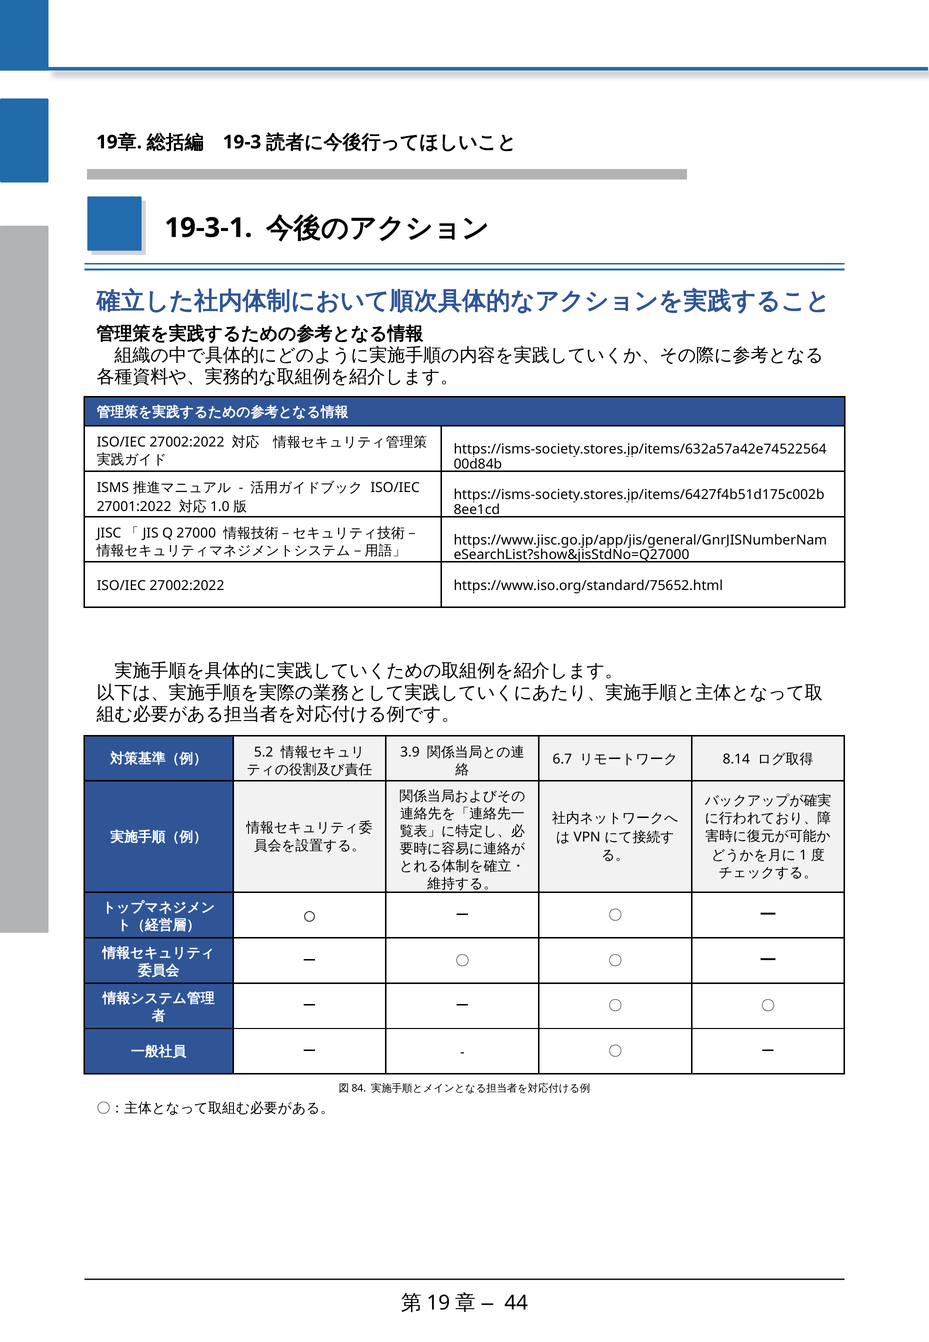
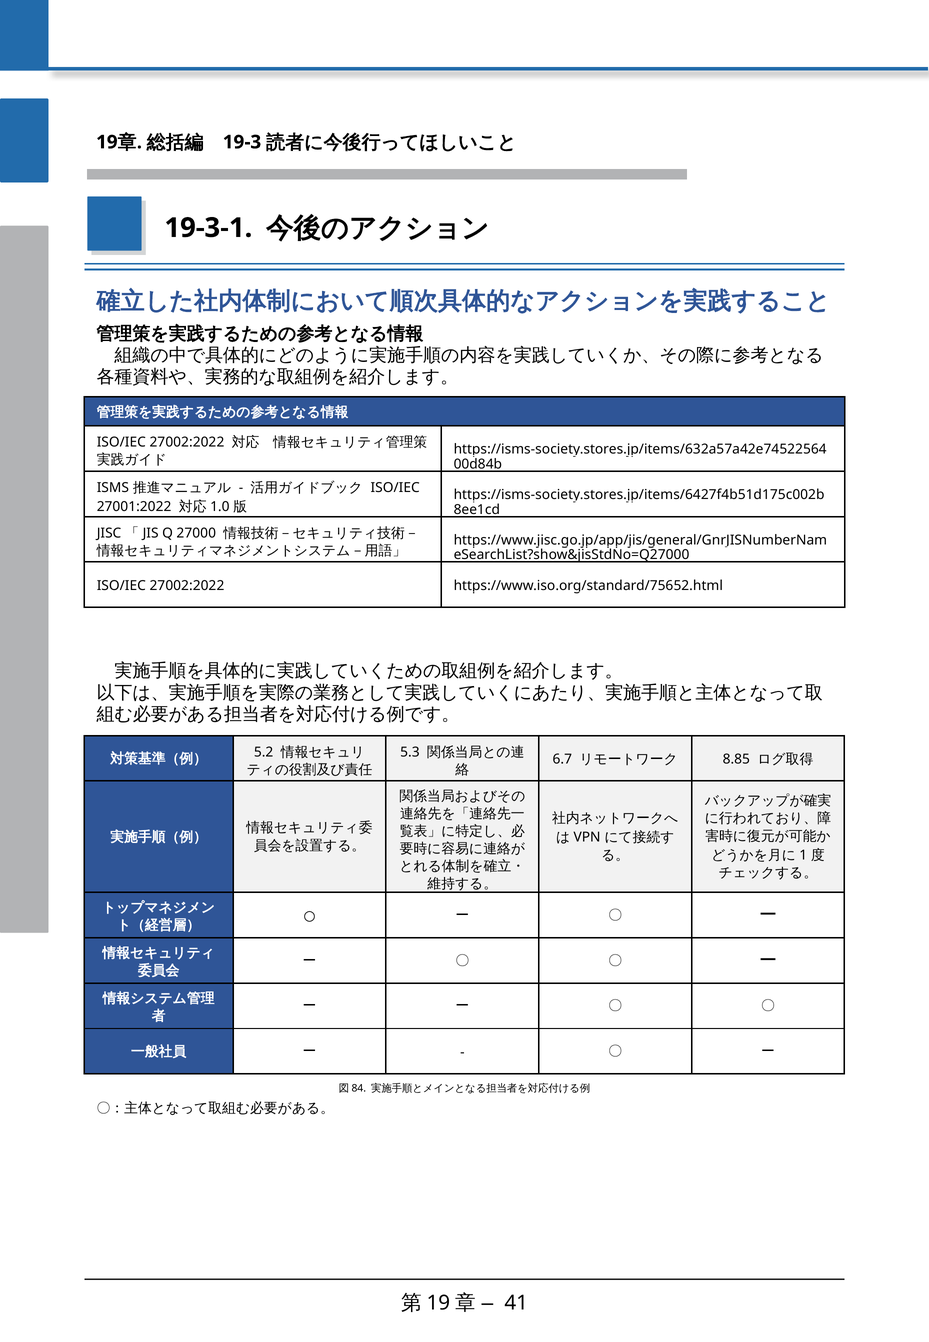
3.9: 3.9 -> 5.3 (410, 752)
8.14: 8.14 -> 8.85 (736, 759)
44: 44 -> 41 (516, 1303)
